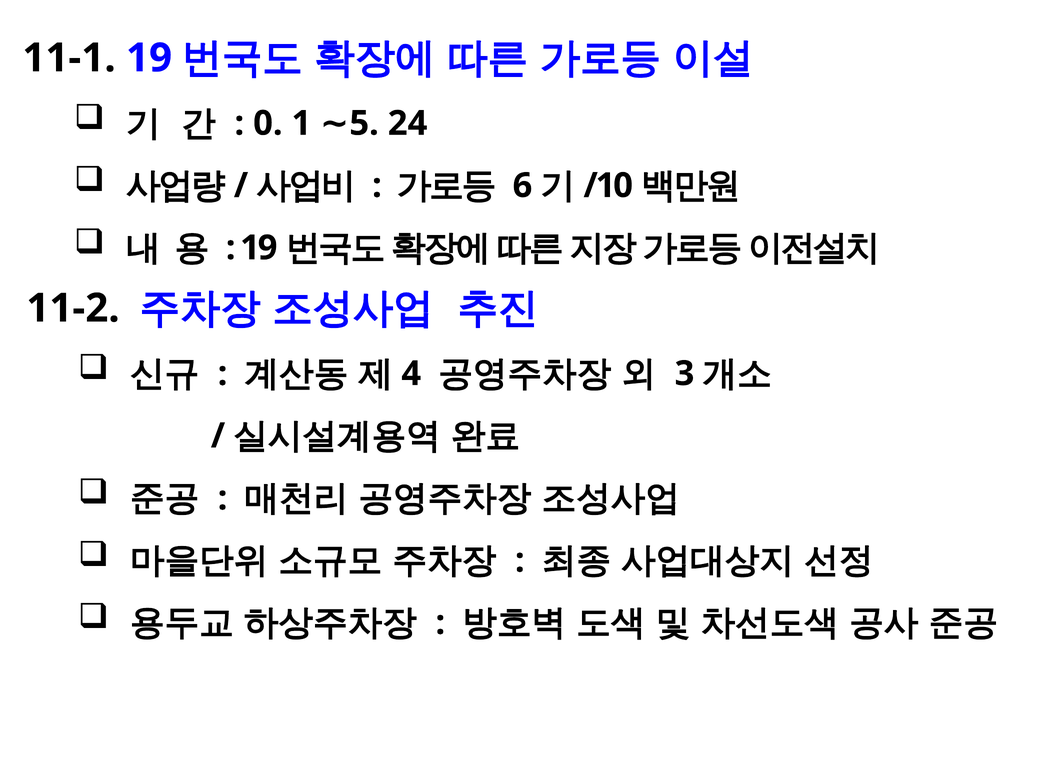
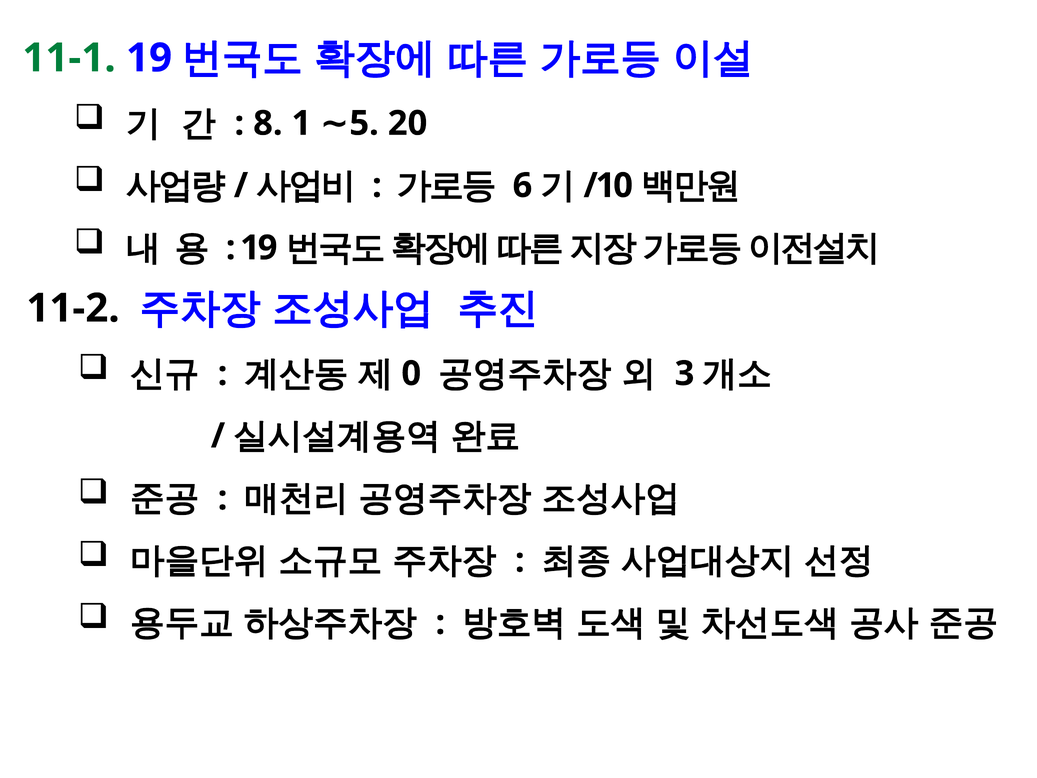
11-1 colour: black -> green (69, 58)
0: 0 -> 8 (268, 123)
24: 24 -> 20 (408, 123)
4: 4 -> 0 (411, 374)
